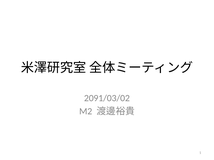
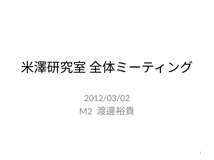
2091/03/02: 2091/03/02 -> 2012/03/02 (107, 98)
